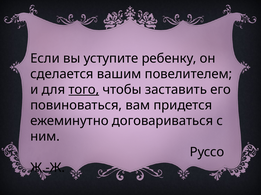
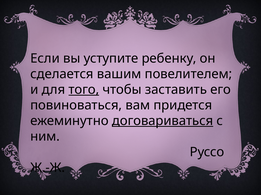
договариваться underline: none -> present (163, 121)
